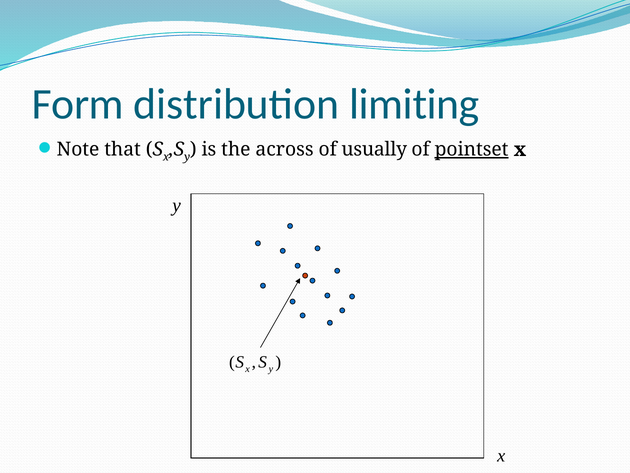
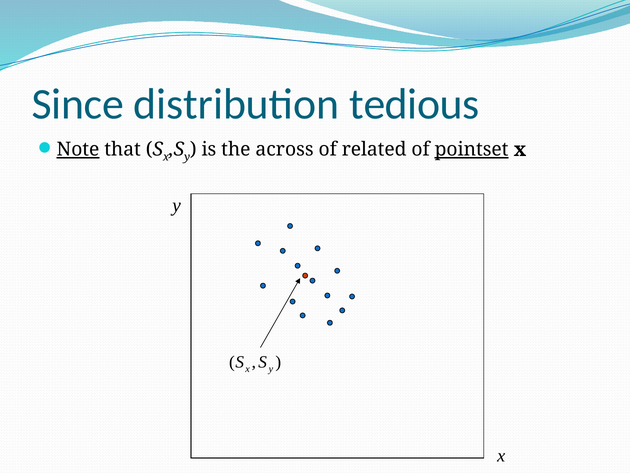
Form: Form -> Since (78, 104)
limiting: limiting -> tedious (414, 104)
Note underline: none -> present (78, 149)
usually: usually -> related (374, 149)
